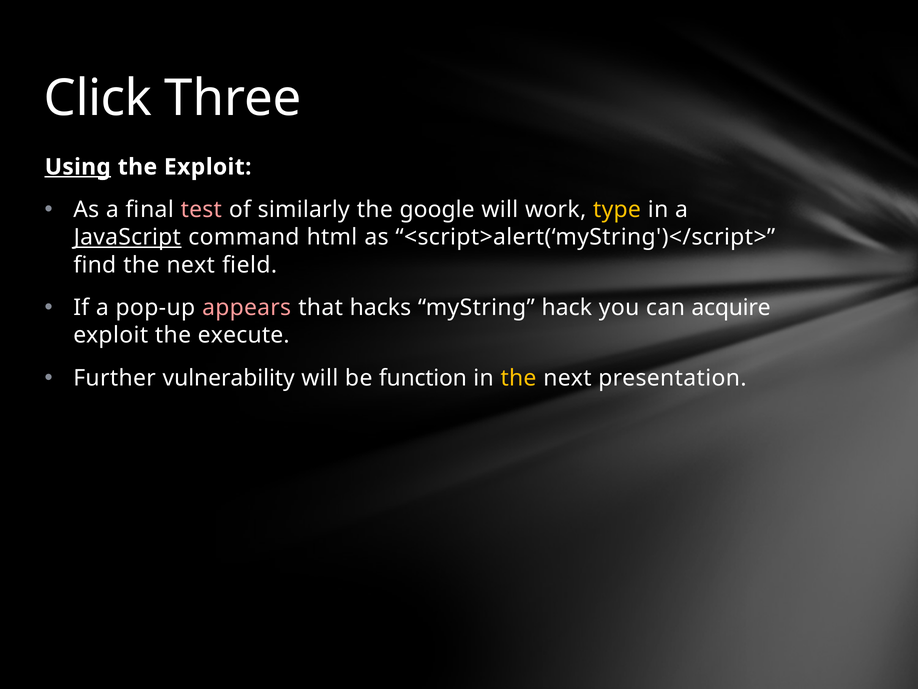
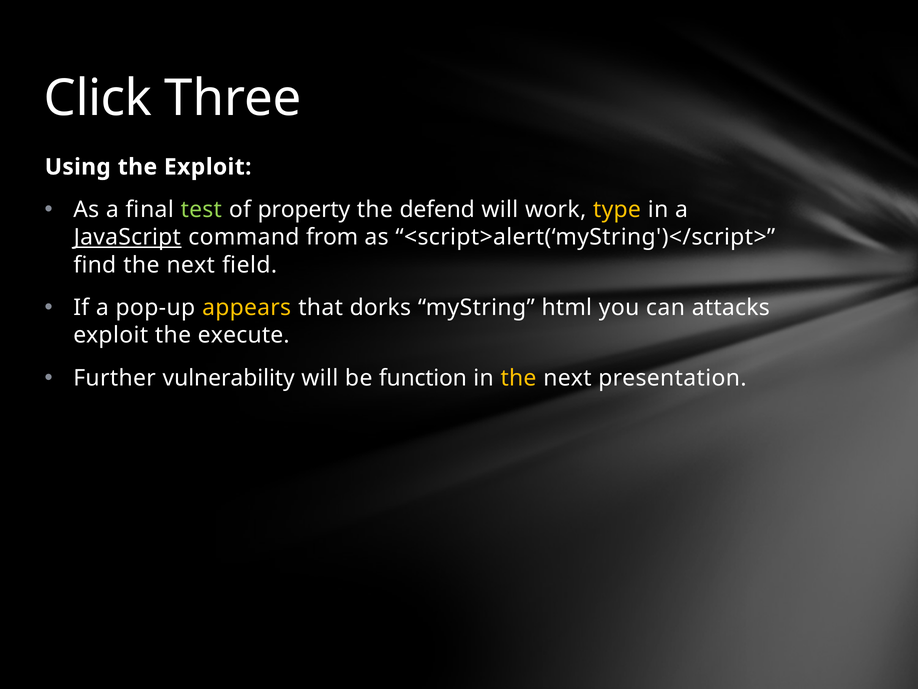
Using underline: present -> none (78, 167)
test colour: pink -> light green (201, 210)
similarly: similarly -> property (304, 210)
google: google -> defend (437, 210)
html: html -> from (332, 237)
appears colour: pink -> yellow (247, 308)
hacks: hacks -> dorks (380, 308)
hack: hack -> html (567, 308)
acquire: acquire -> attacks (731, 308)
